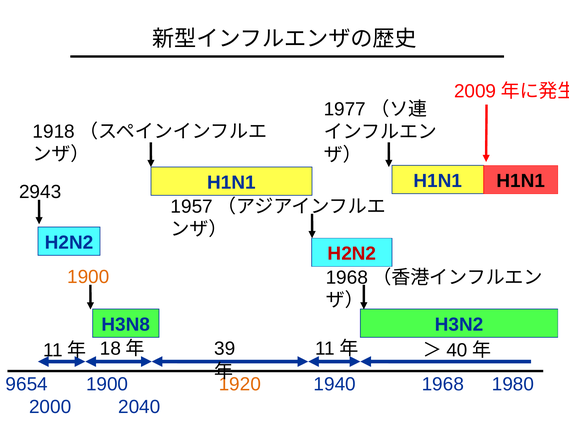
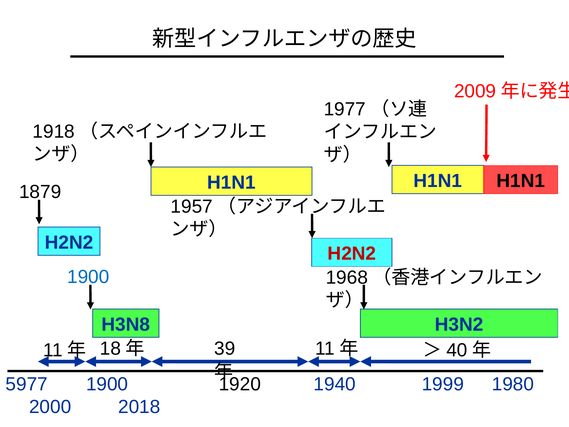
2943: 2943 -> 1879 (40, 192)
1900 colour: orange -> blue (88, 277)
9654: 9654 -> 5977 (27, 384)
1920 colour: orange -> black (240, 384)
1968: 1968 -> 1999 (443, 384)
2040: 2040 -> 2018 (139, 407)
